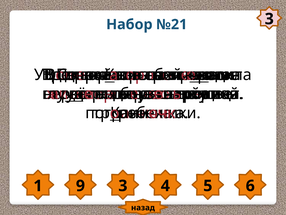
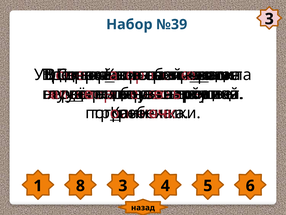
№21: №21 -> №39 (172, 24)
9: 9 -> 8 (80, 185)
